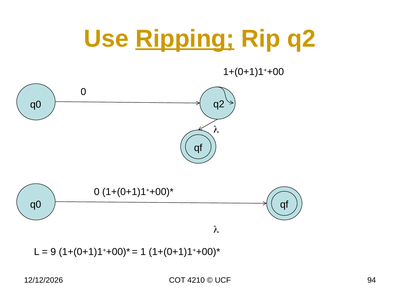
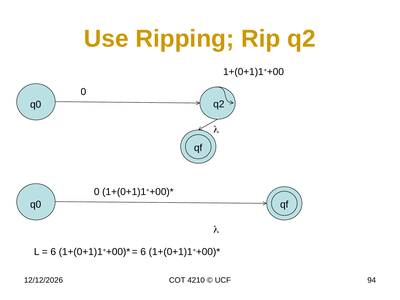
Ripping underline: present -> none (185, 39)
9: 9 -> 6 (53, 252)
1: 1 -> 6 (143, 252)
